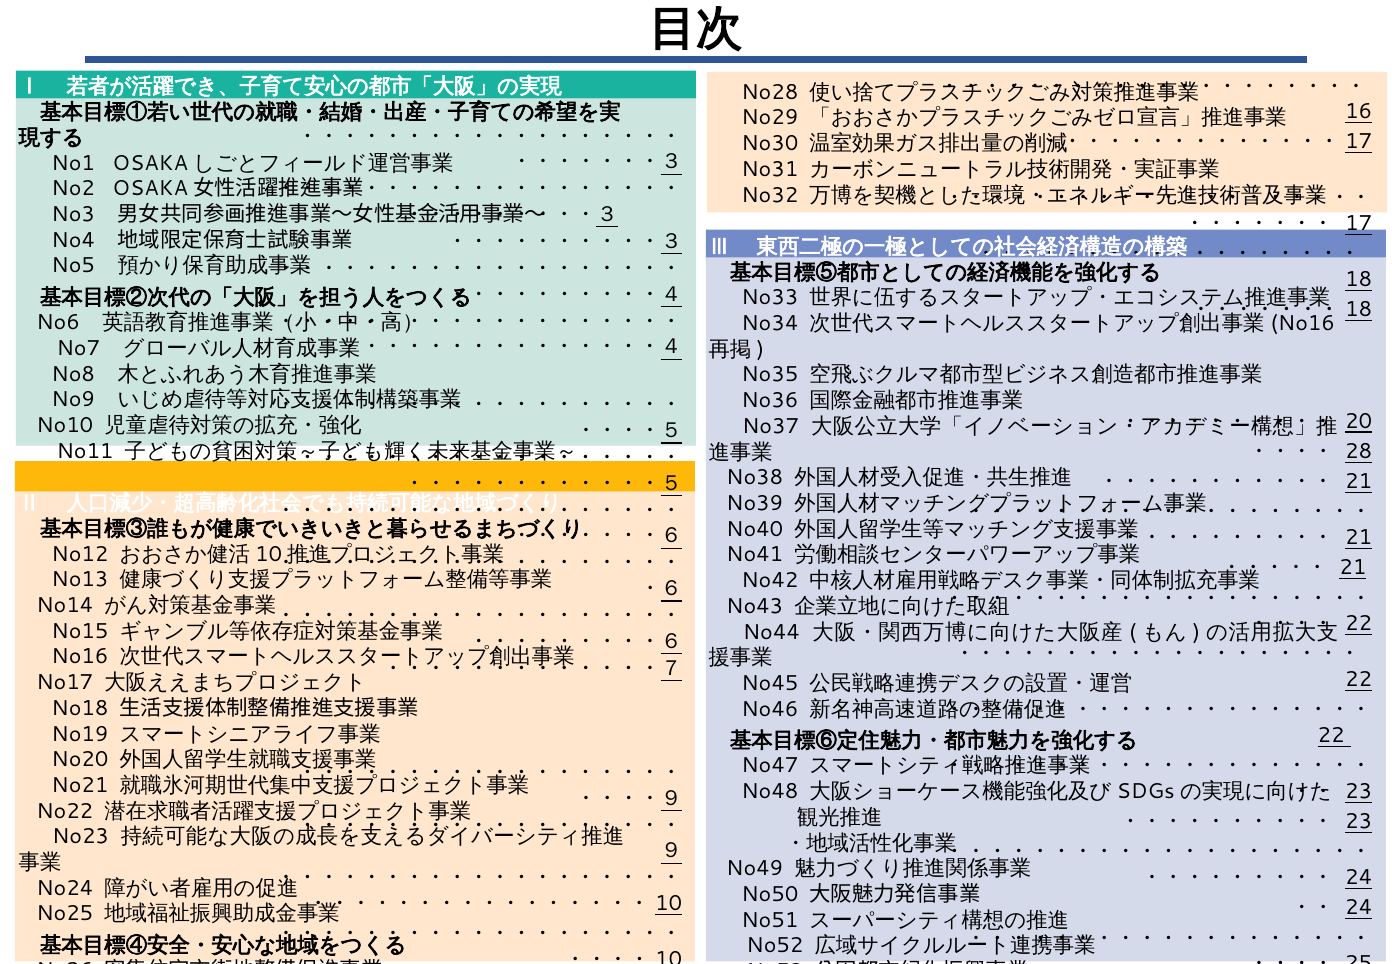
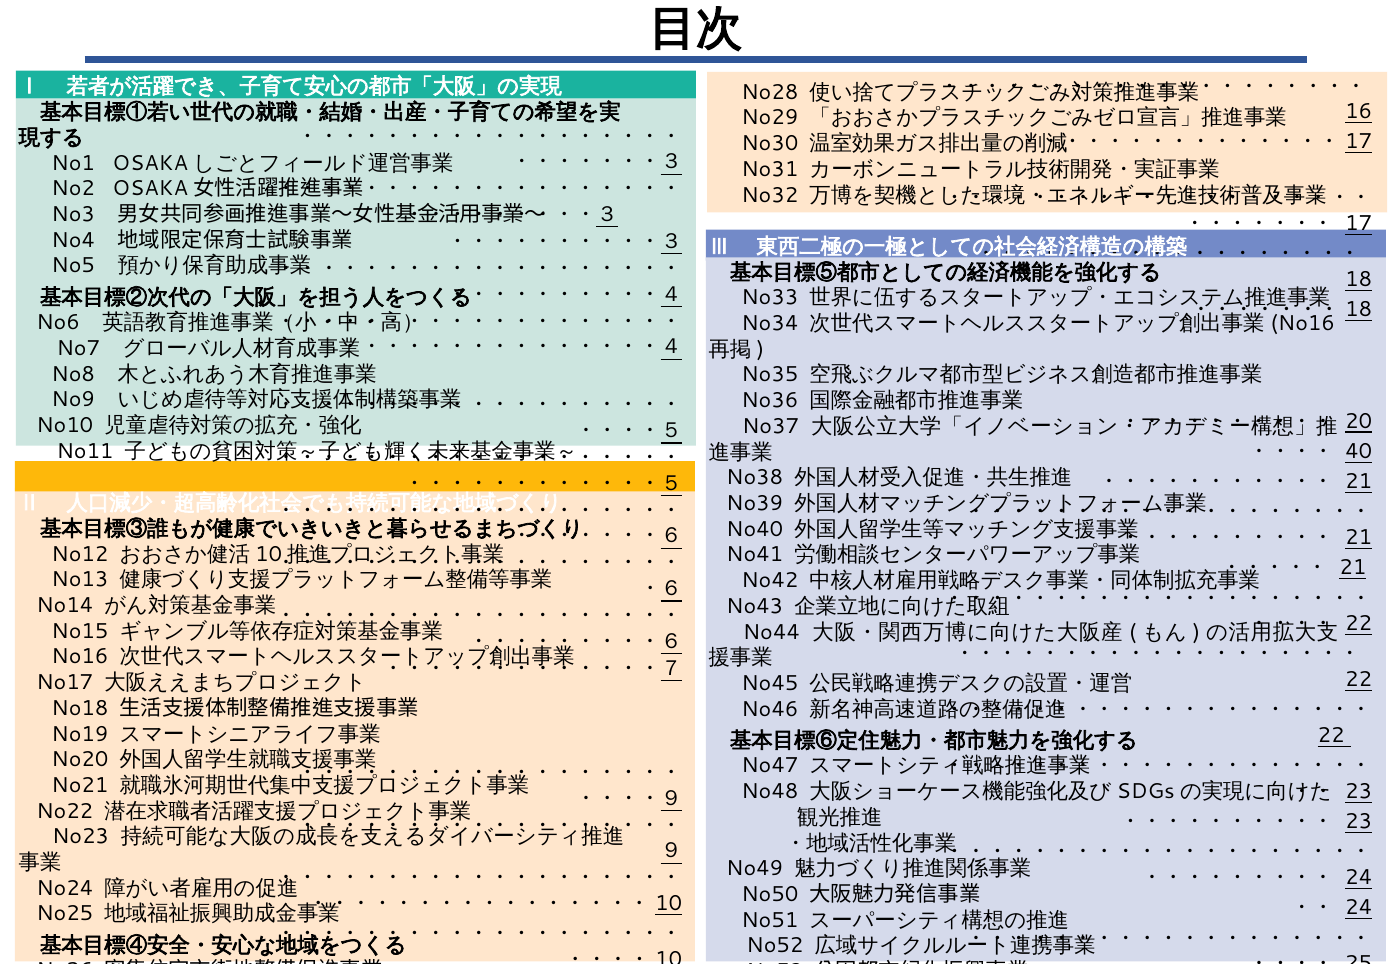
28: 28 -> 40 (1359, 451)
